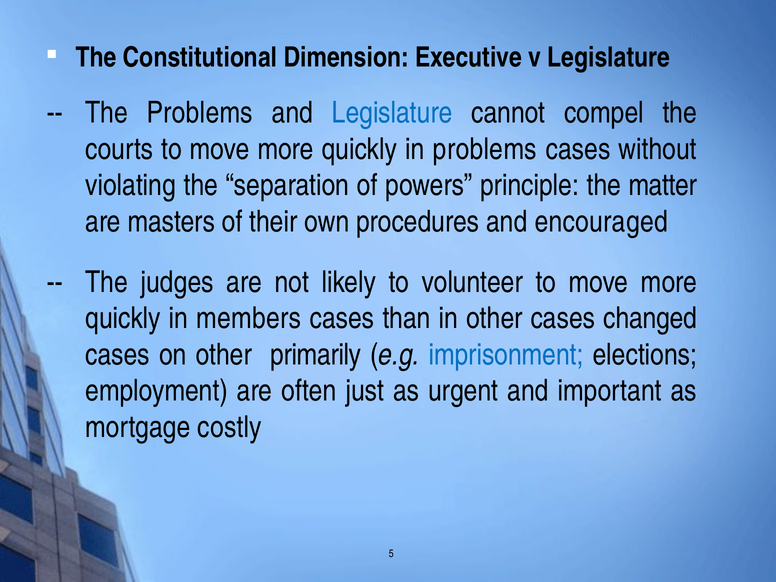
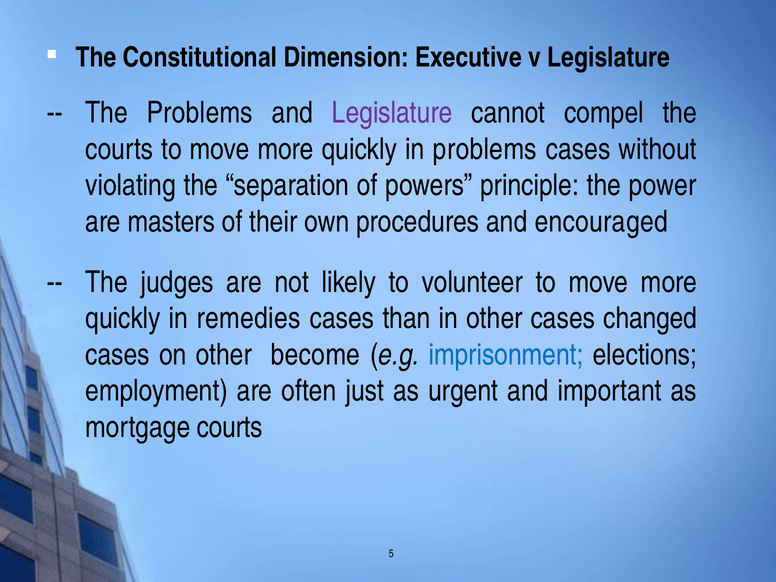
Legislature colour: blue -> purple (392, 113)
matter: matter -> power (663, 185)
members: members -> remedies (249, 318)
primarily: primarily -> become (315, 355)
mortgage costly: costly -> courts (230, 427)
